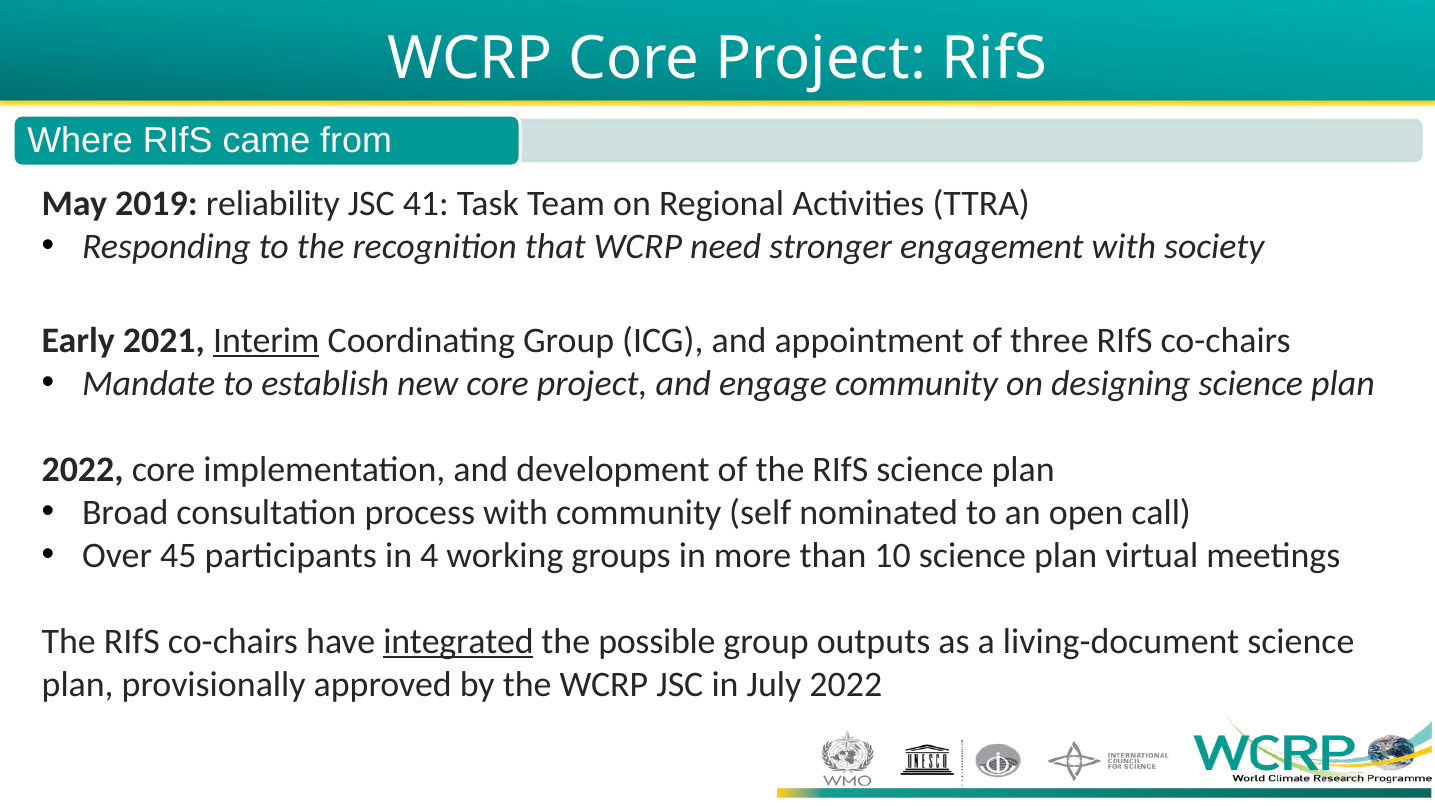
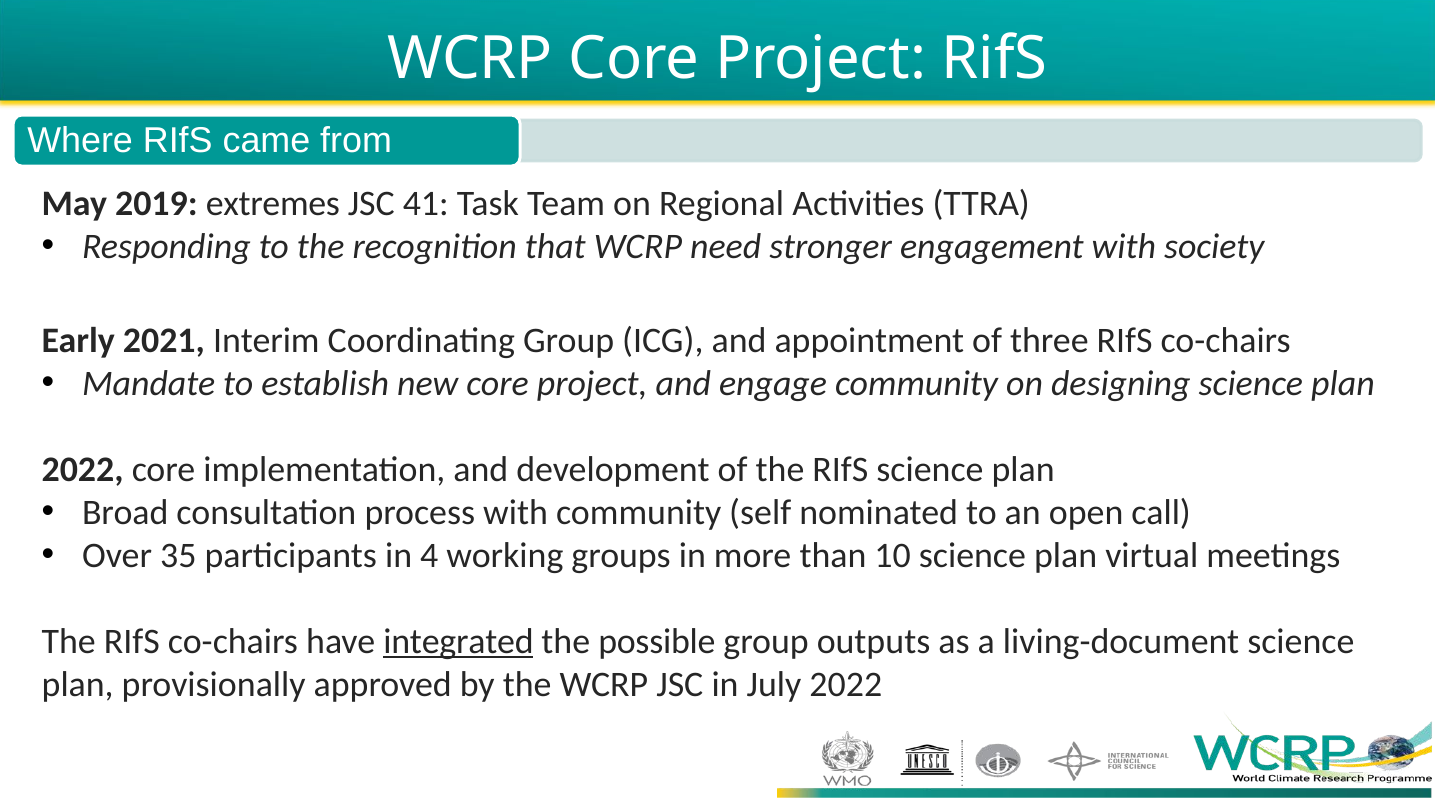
reliability: reliability -> extremes (273, 204)
Interim underline: present -> none (266, 340)
45: 45 -> 35 (178, 556)
